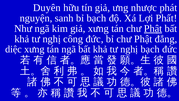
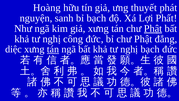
Duyên: Duyên -> Hoàng (47, 8)
nhược: nhược -> thuyết (144, 8)
tán underline: none -> present (53, 49)
